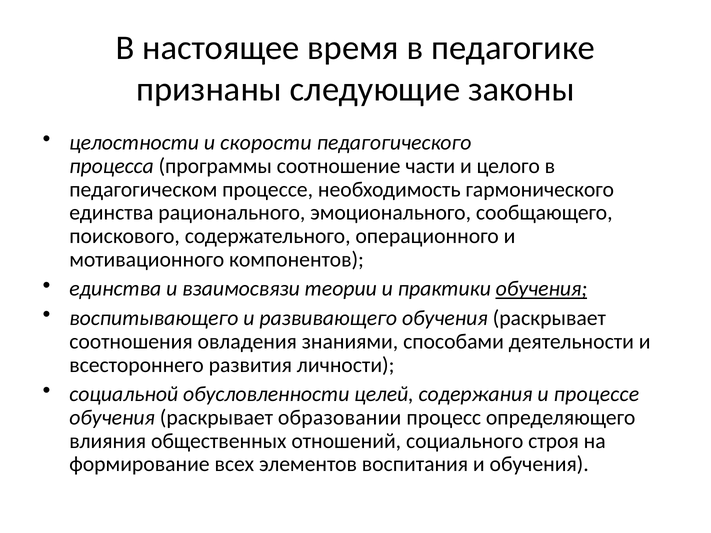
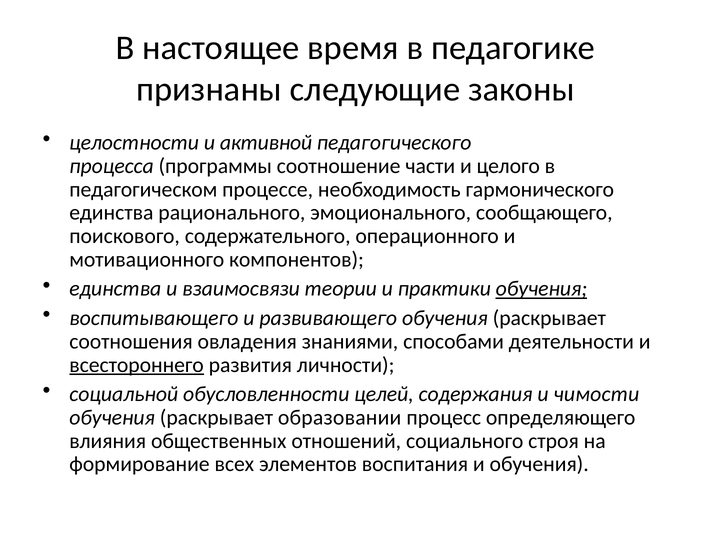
скорости: скорости -> активной (266, 143)
всестороннего underline: none -> present (137, 365)
и процессе: процессе -> чимости (596, 394)
